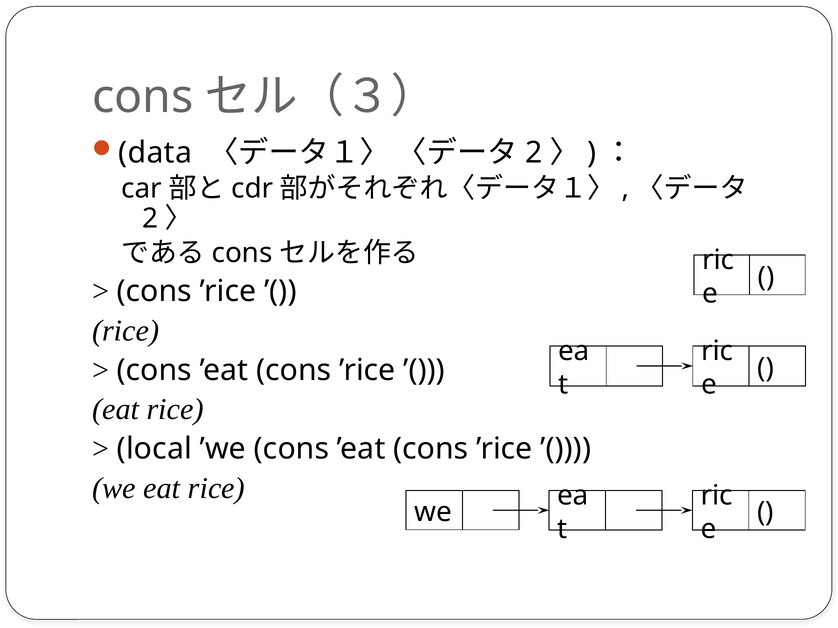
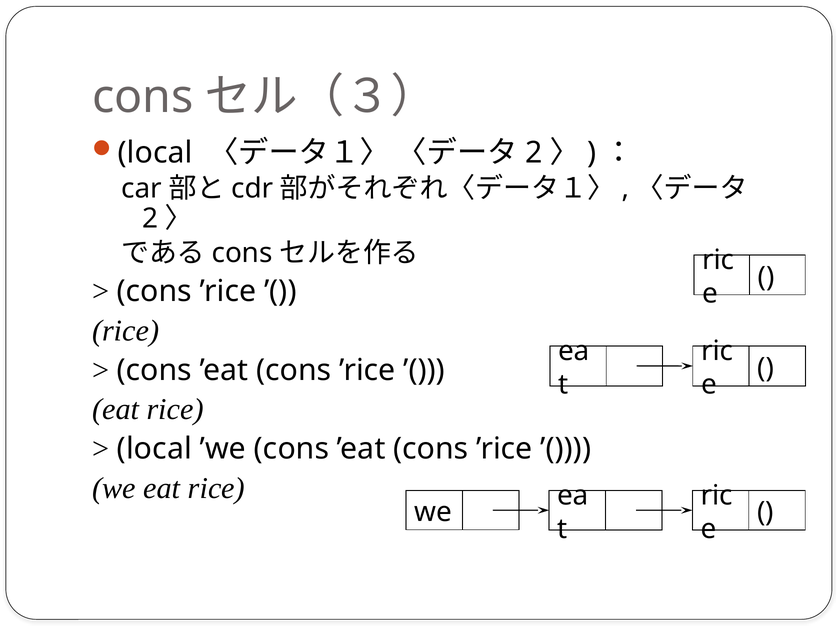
data: data -> local (155, 153)
